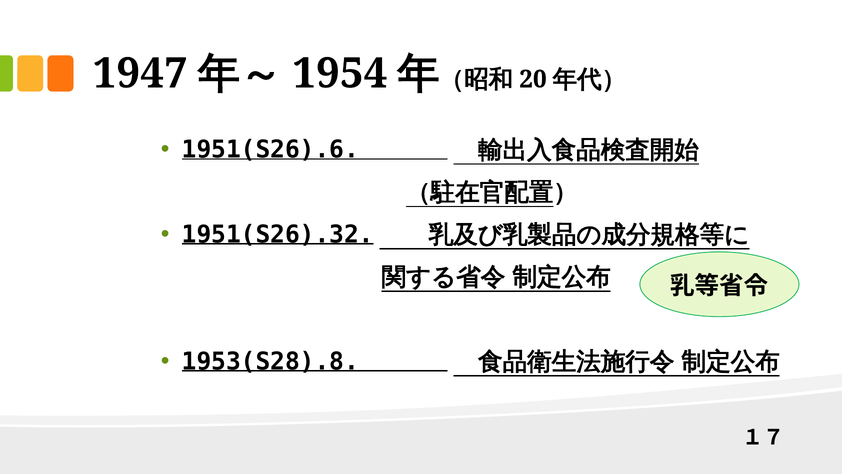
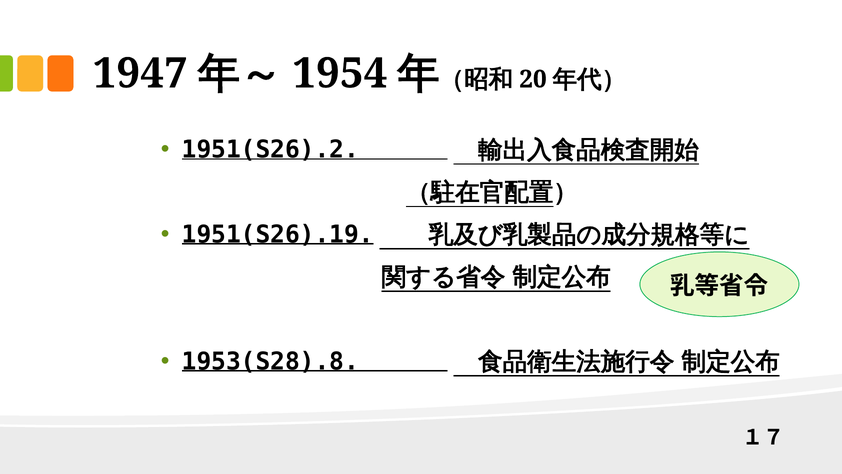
1951(S26).6: 1951(S26).6 -> 1951(S26).2 (270, 150)
1951(S26).32: 1951(S26).32 -> 1951(S26).19 (278, 234)
